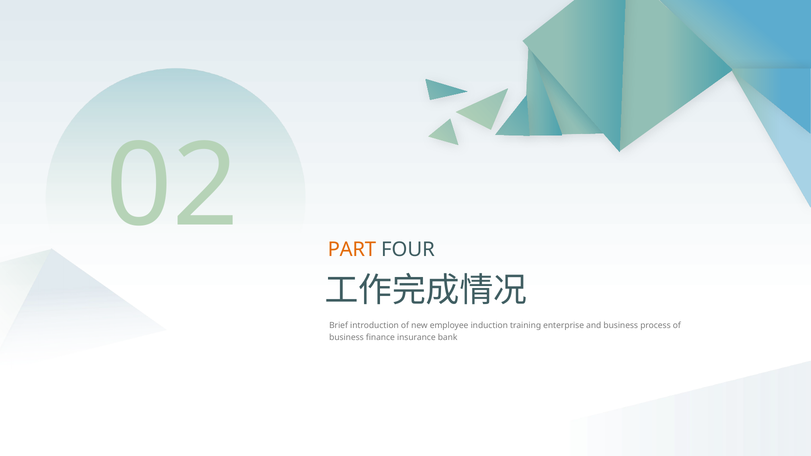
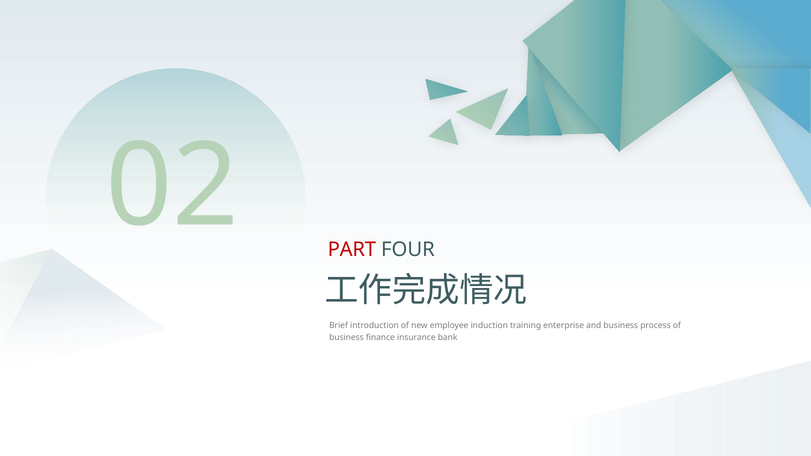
PART colour: orange -> red (352, 250)
